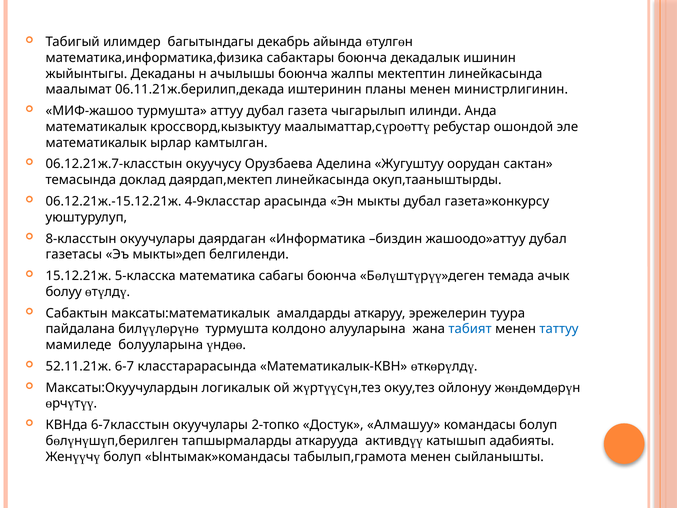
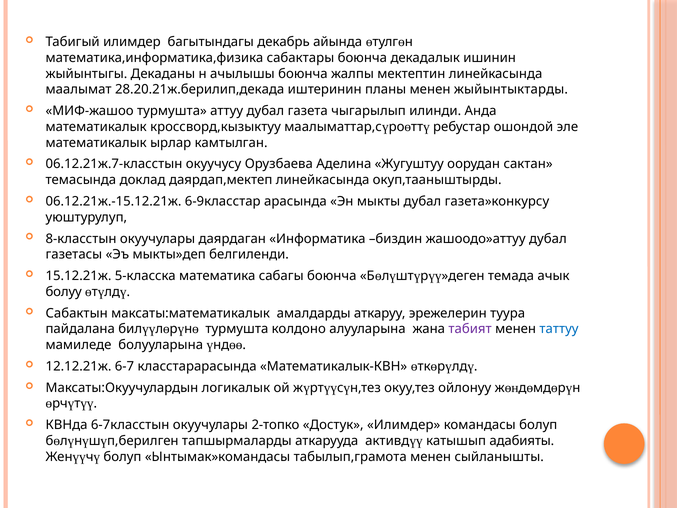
06.11.21ж.берилип,декада: 06.11.21ж.берилип,декада -> 28.20.21ж.берилип,декада (200, 90)
министрлигинин: министрлигинин -> жыйынтыктарды (511, 90)
4-9класстар: 4-9класстар -> 6-9класстар (223, 201)
табият colour: blue -> purple (470, 329)
52.11.21ж: 52.11.21ж -> 12.12.21ж (79, 366)
Достук Алмашуу: Алмашуу -> Илимдер (404, 425)
